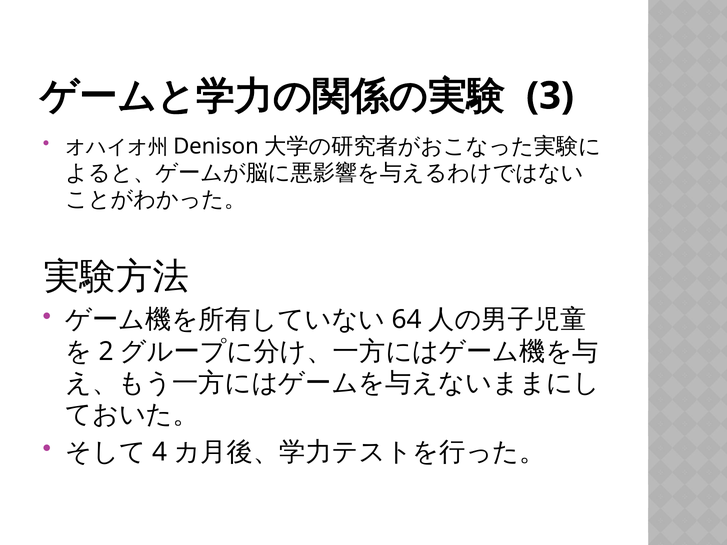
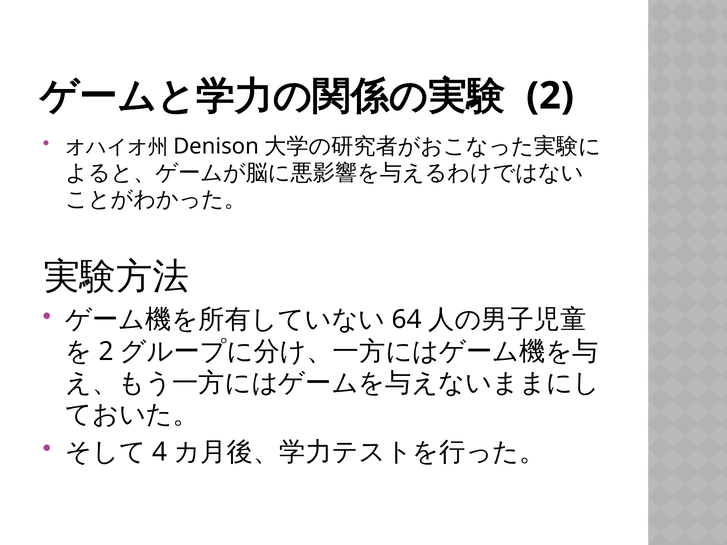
3: 3 -> 2 (550, 96)
